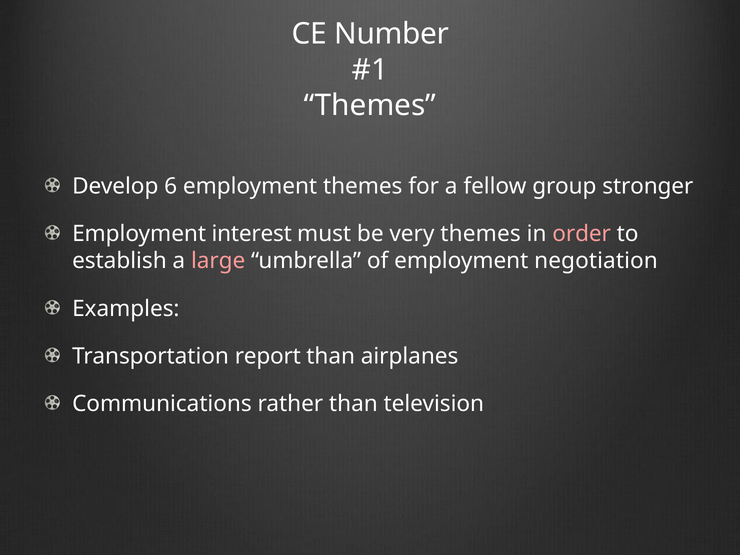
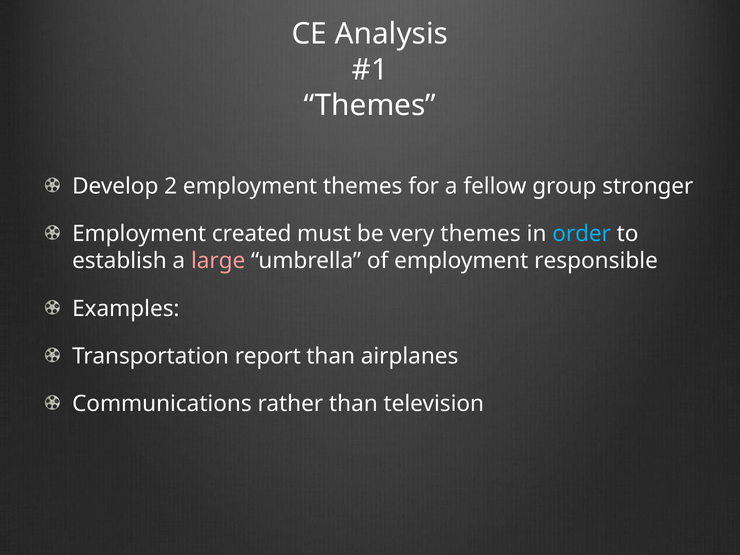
Number: Number -> Analysis (391, 34)
6: 6 -> 2 (171, 186)
interest: interest -> created (252, 234)
order colour: pink -> light blue (582, 234)
negotiation: negotiation -> responsible (596, 261)
